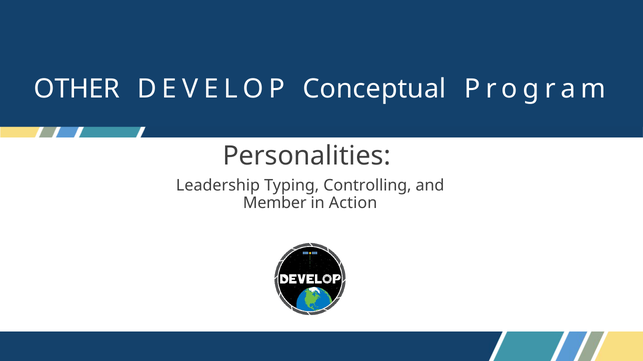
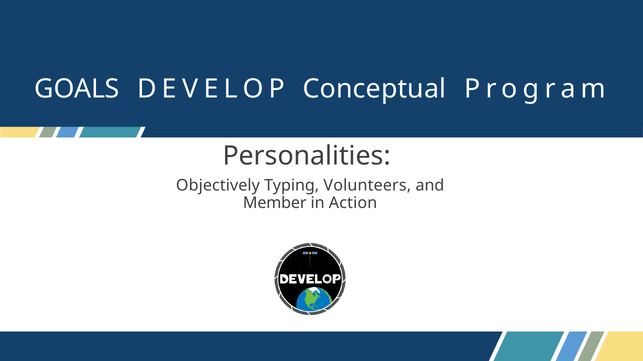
OTHER: OTHER -> GOALS (77, 89)
Leadership: Leadership -> Objectively (218, 186)
Controlling: Controlling -> Volunteers (367, 186)
